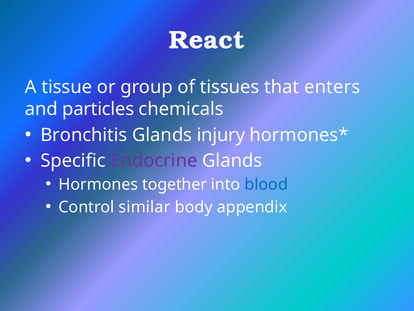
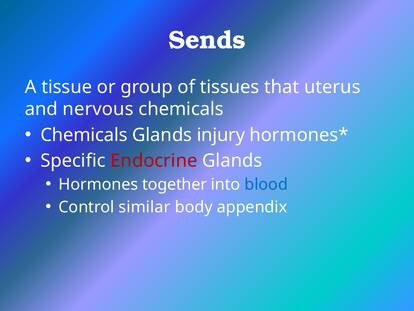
React: React -> Sends (207, 40)
enters: enters -> uterus (332, 87)
particles: particles -> nervous (98, 109)
Bronchitis: Bronchitis -> Chemicals (84, 135)
Endocrine colour: purple -> red (154, 160)
